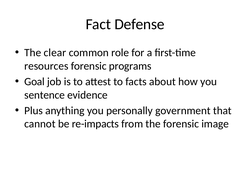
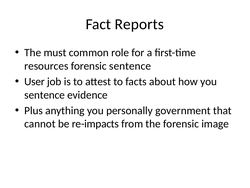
Defense: Defense -> Reports (139, 24)
clear: clear -> must (55, 52)
forensic programs: programs -> sentence (130, 66)
Goal: Goal -> User (35, 81)
